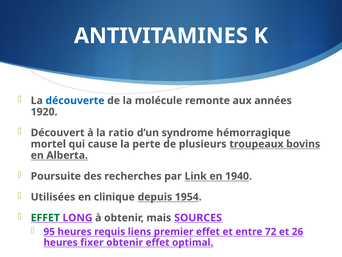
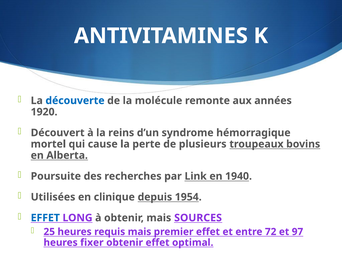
ratio: ratio -> reins (121, 132)
EFFET colour: green -> blue (45, 217)
95: 95 -> 25 (49, 231)
requis liens: liens -> mais (140, 231)
26: 26 -> 97 (297, 231)
